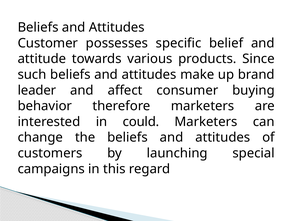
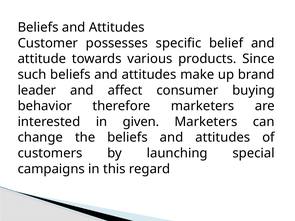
could: could -> given (141, 122)
